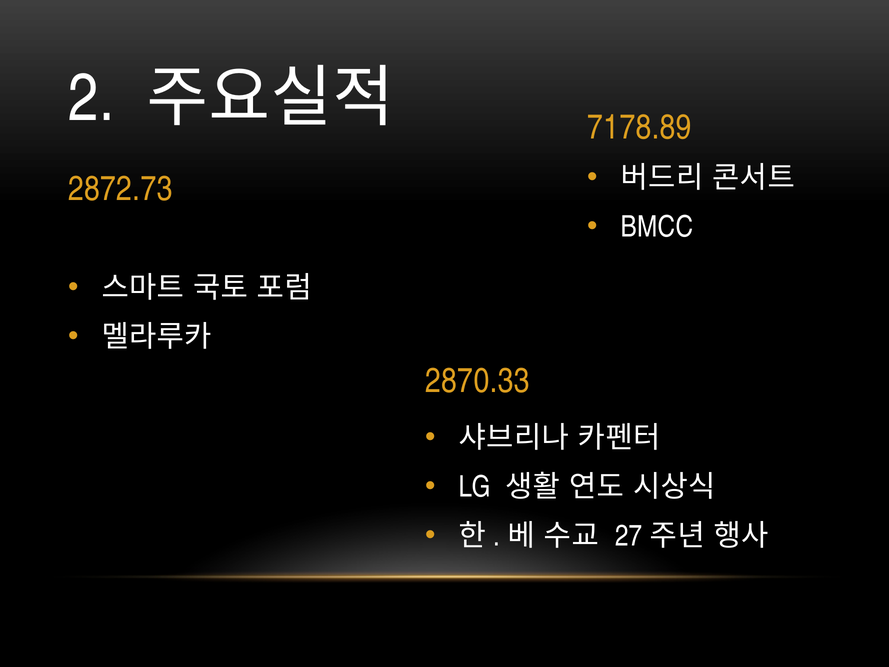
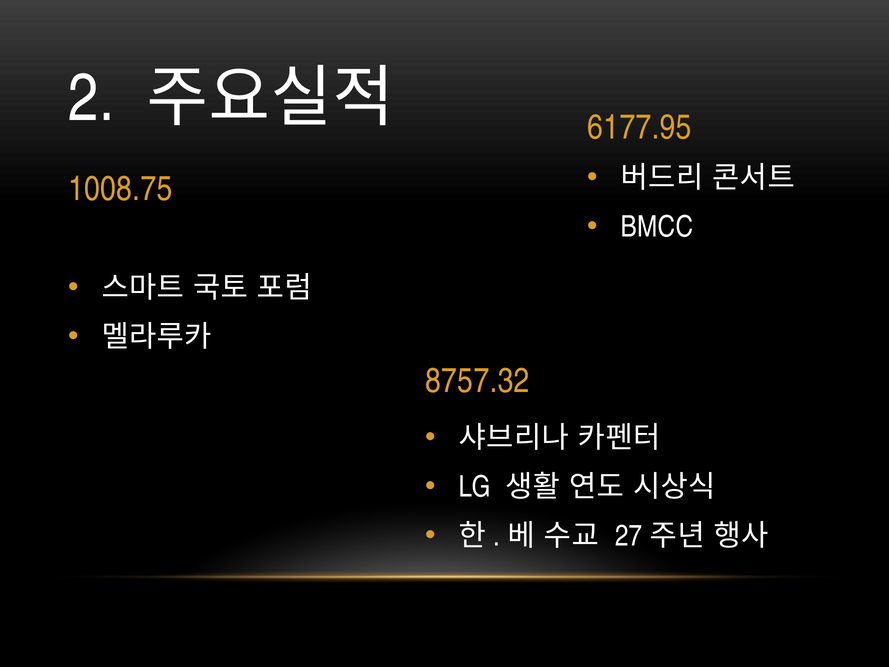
7178.89: 7178.89 -> 6177.95 (640, 127)
2872.73: 2872.73 -> 1008.75 (120, 189)
2870.33: 2870.33 -> 8757.32 (477, 381)
